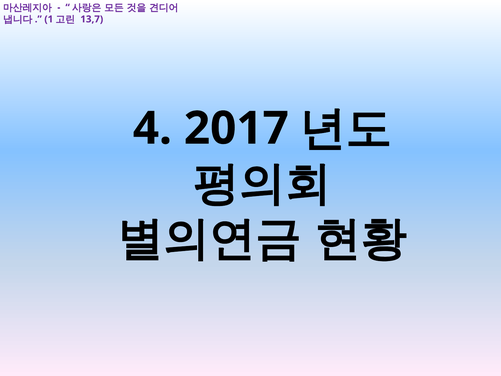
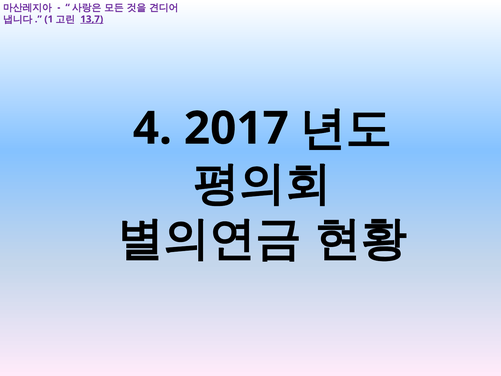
13,7 underline: none -> present (92, 19)
